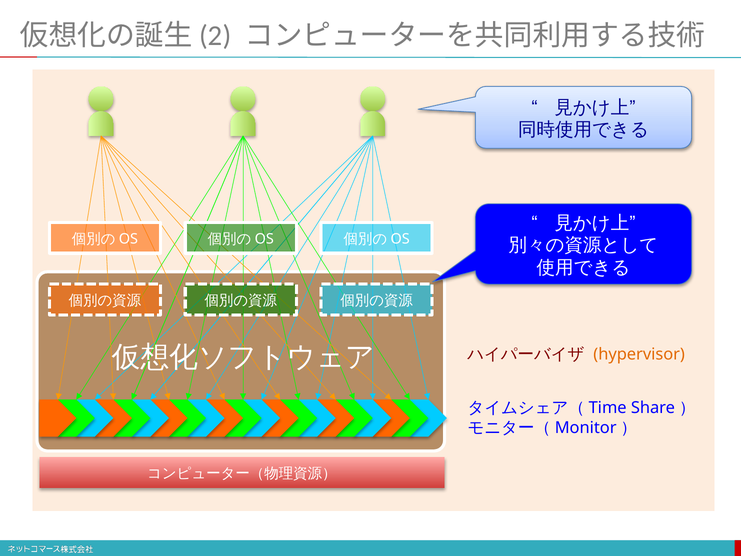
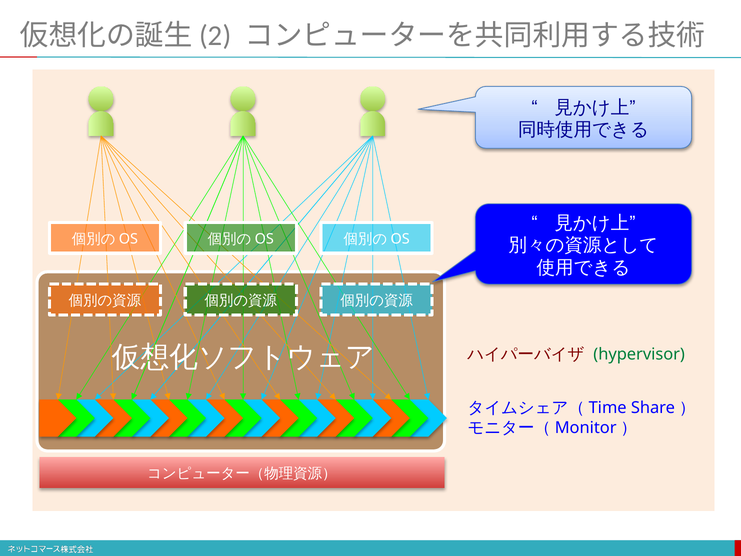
hypervisor colour: orange -> green (639, 354)
